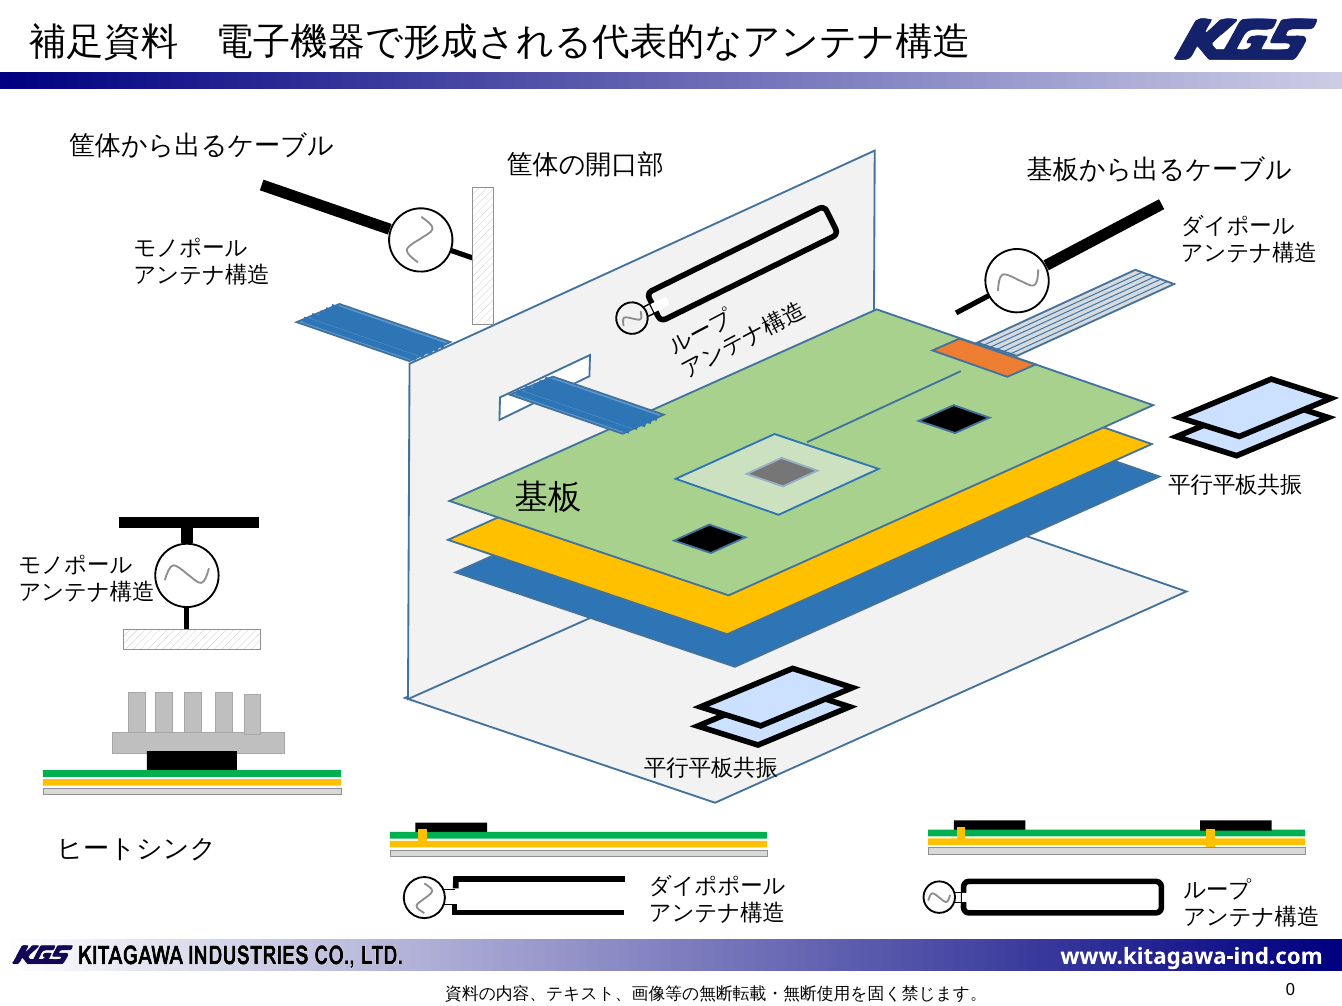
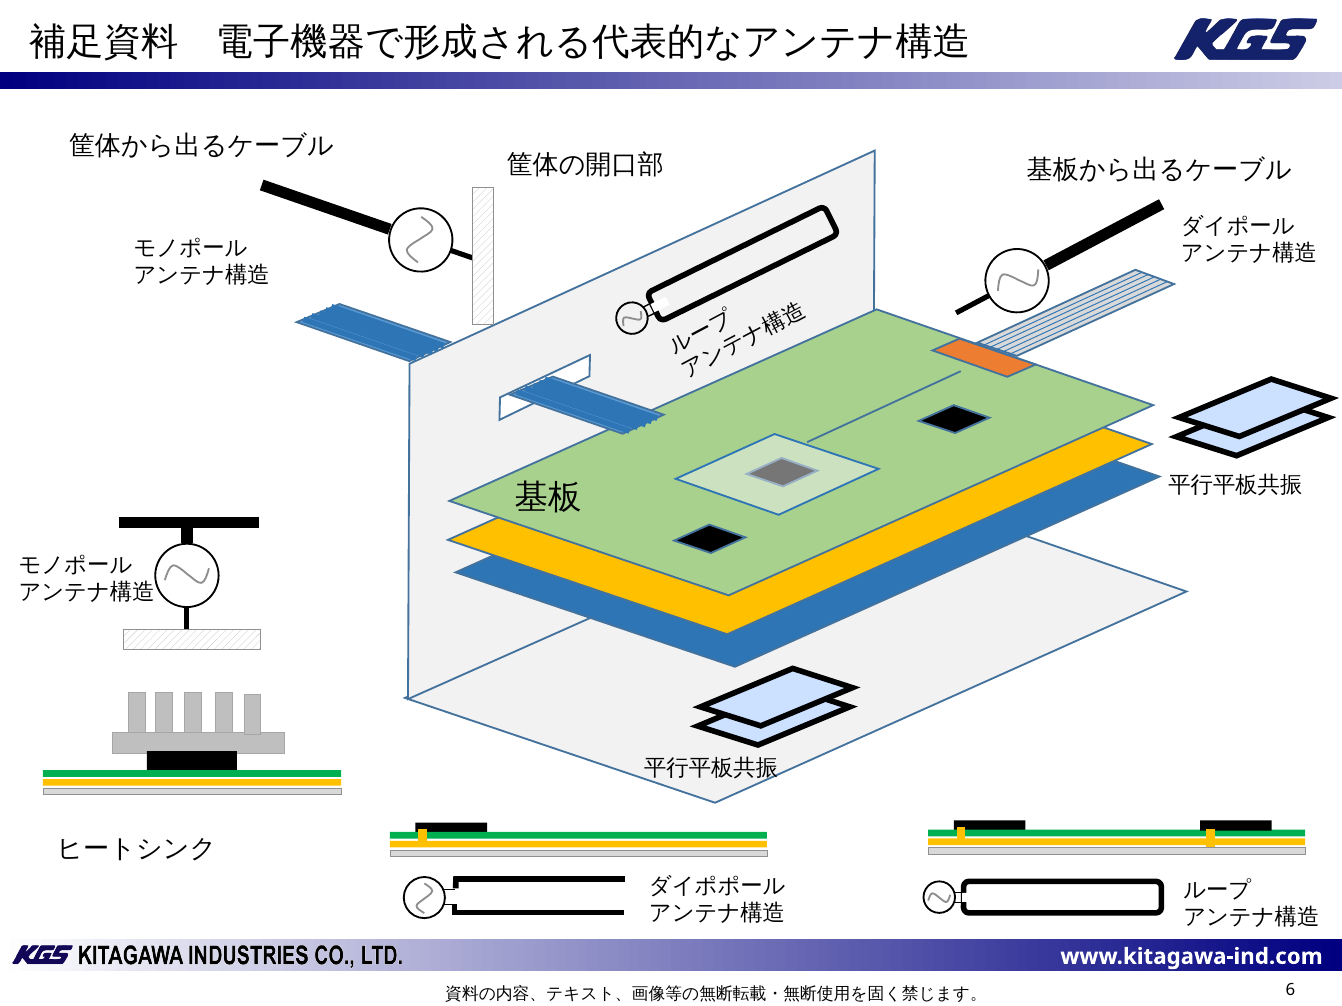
0: 0 -> 6 (1290, 991)
